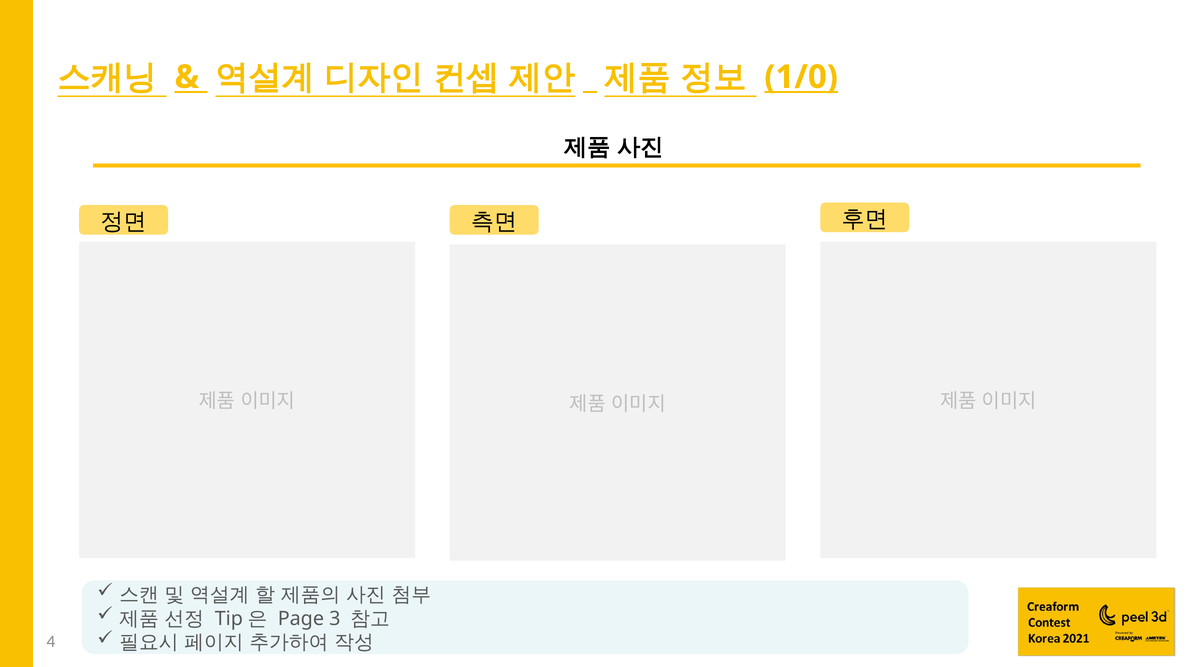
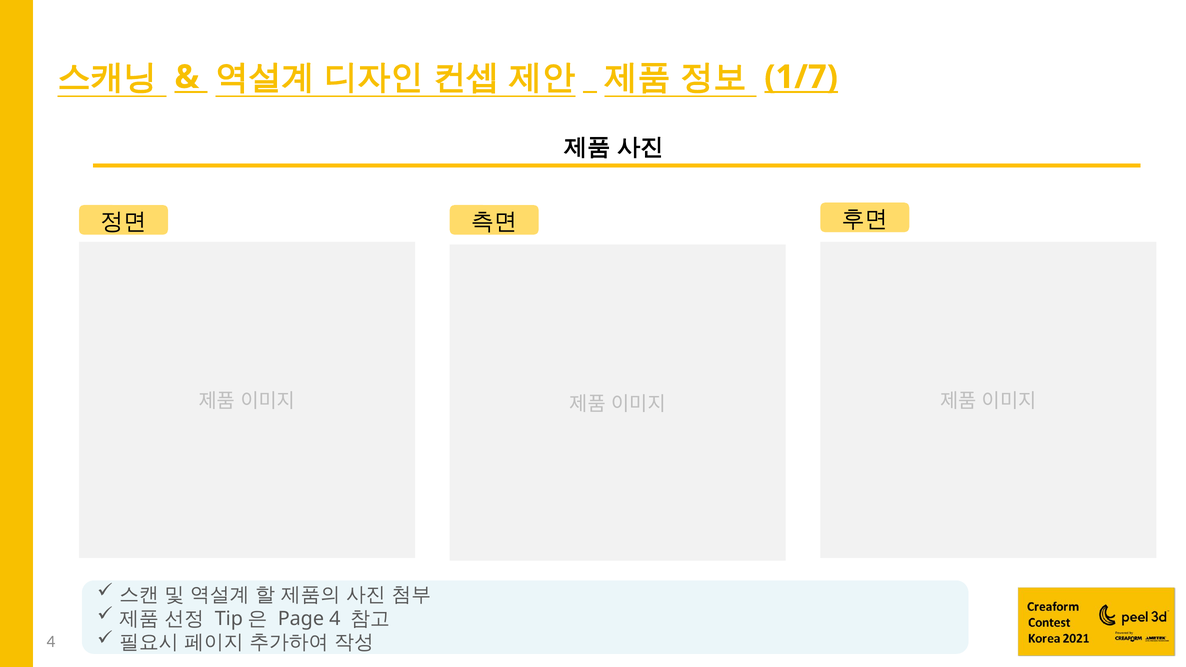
1/0: 1/0 -> 1/7 (801, 77)
Page 3: 3 -> 4 (335, 619)
